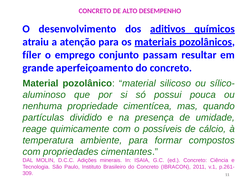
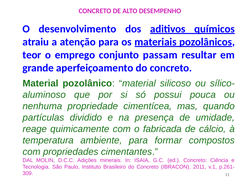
fíler: fíler -> teor (32, 55)
possíveis: possíveis -> fabricada (162, 129)
